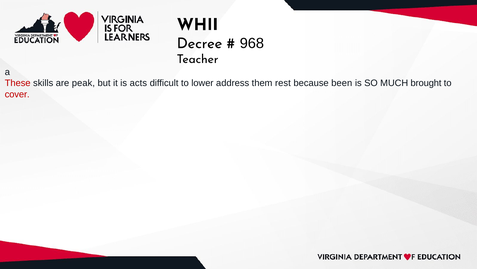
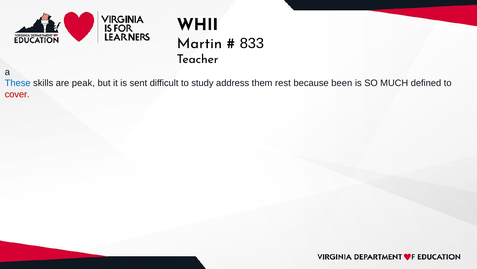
Decree: Decree -> Martin (199, 43)
968: 968 -> 833 (252, 43)
These colour: red -> blue (18, 83)
acts: acts -> sent (138, 83)
lower: lower -> study (202, 83)
brought: brought -> defined (426, 83)
